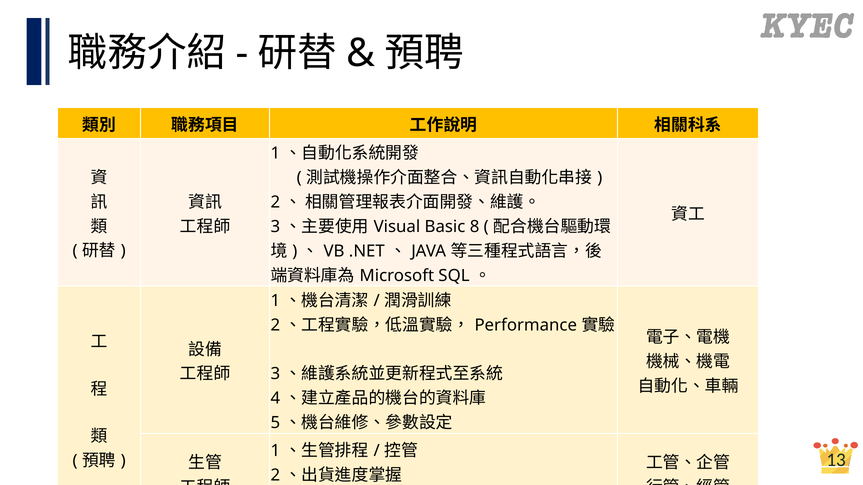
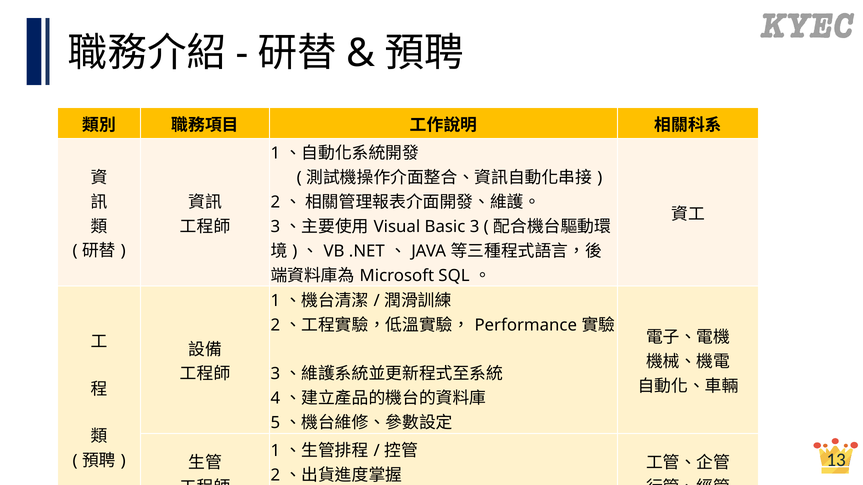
Basic 8: 8 -> 3 (475, 227)
